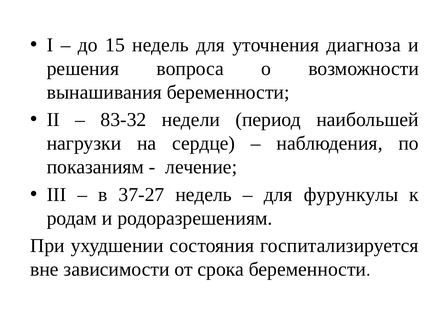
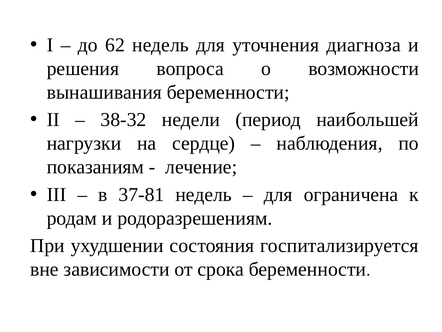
15: 15 -> 62 (115, 45)
83-32: 83-32 -> 38-32 (124, 120)
37-27: 37-27 -> 37-81 (142, 194)
фурункулы: фурункулы -> ограничена (351, 194)
